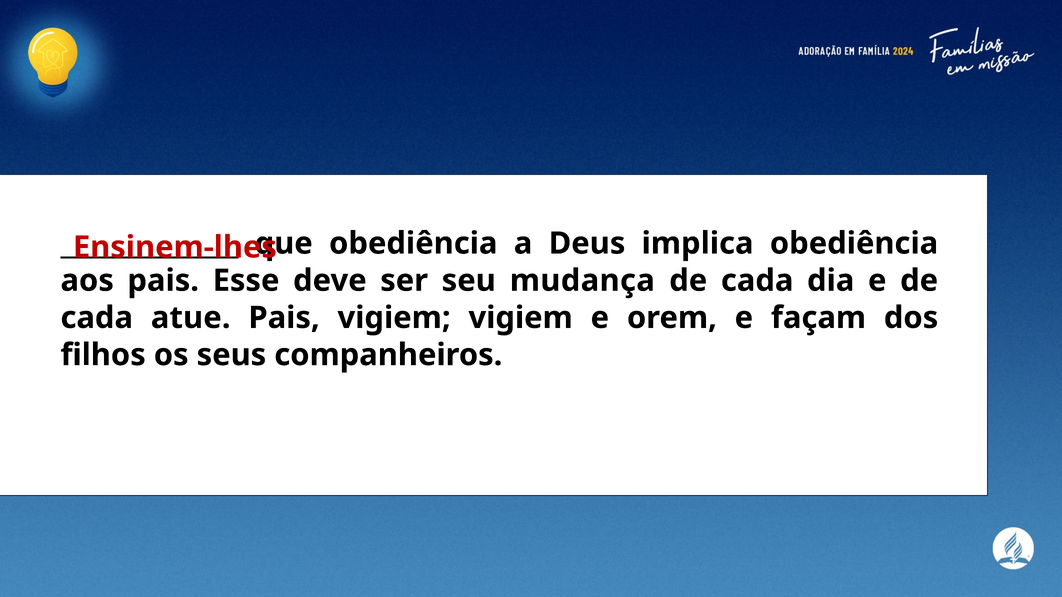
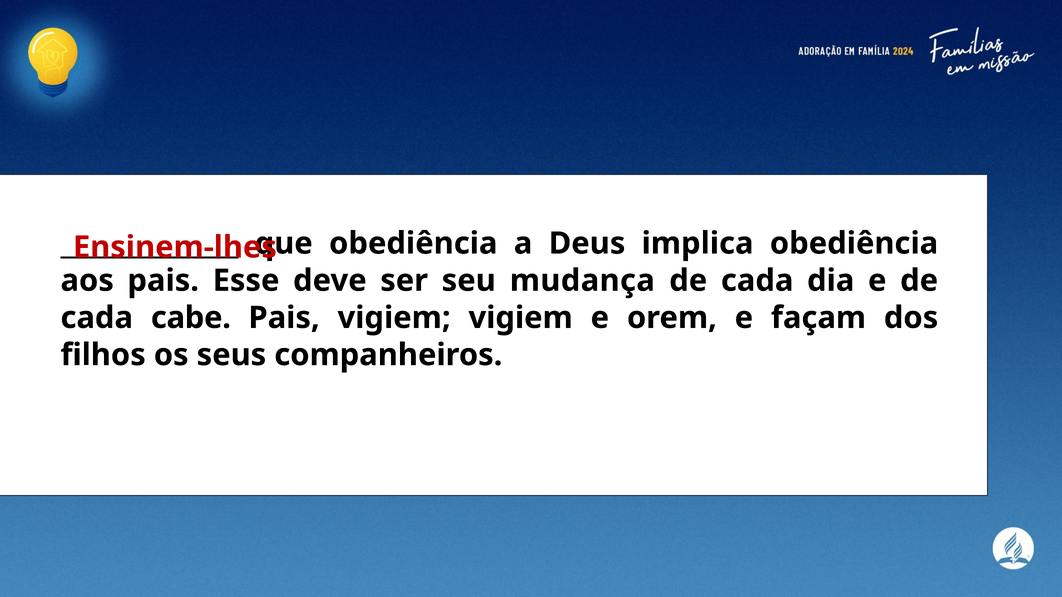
atue: atue -> cabe (191, 318)
